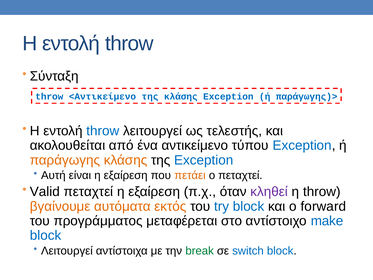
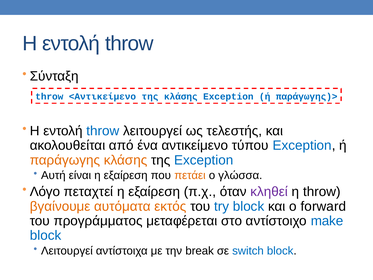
ο πεταχτεί: πεταχτεί -> γλώσσα (240, 175)
Valid: Valid -> Λόγο (45, 192)
break colour: green -> black (200, 251)
